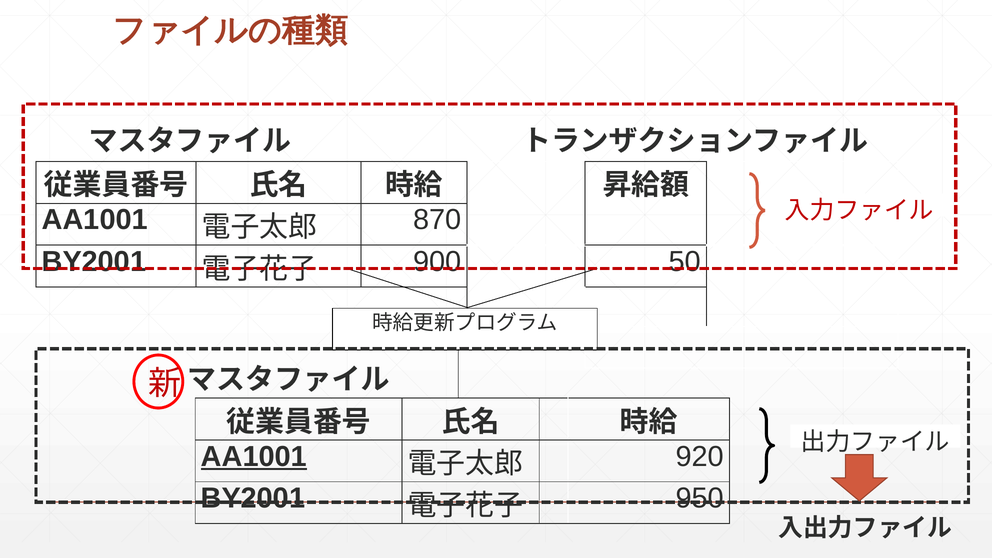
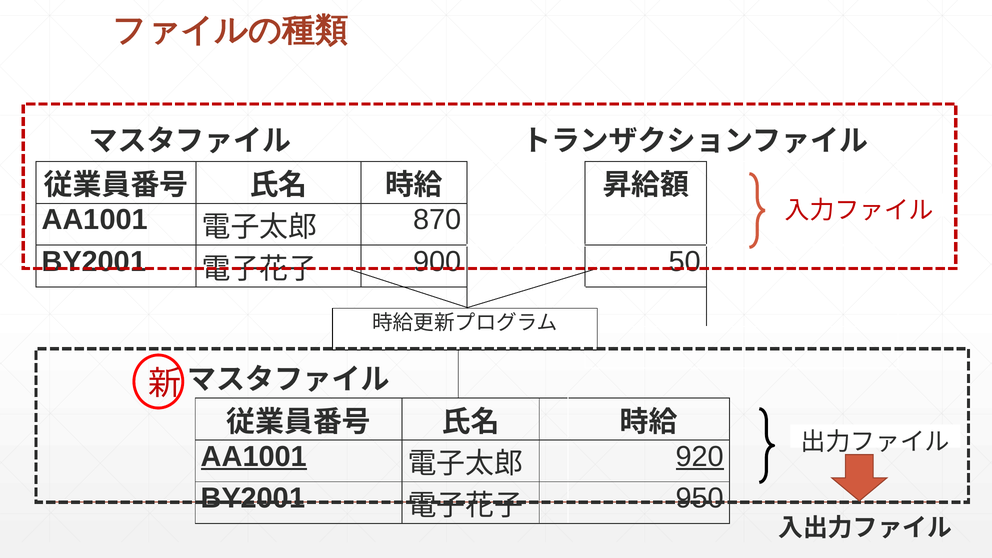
920 underline: none -> present (700, 457)
